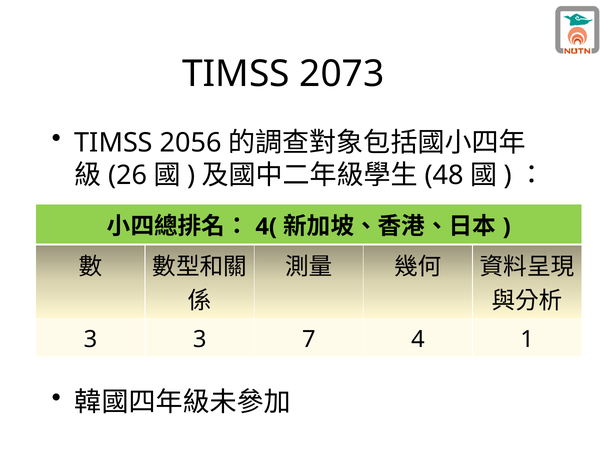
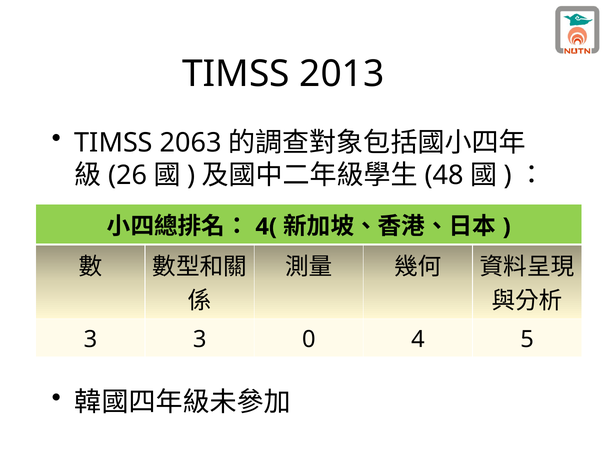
2073: 2073 -> 2013 (342, 74)
2056: 2056 -> 2063 (191, 143)
7: 7 -> 0 (309, 339)
1: 1 -> 5 (527, 339)
